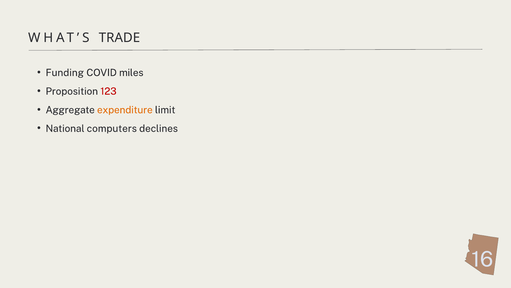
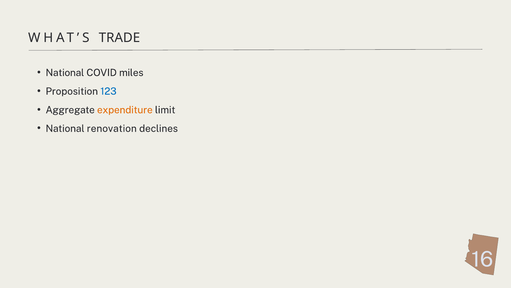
Funding: Funding -> National (65, 73)
123 colour: red -> blue (108, 91)
computers: computers -> renovation (112, 128)
